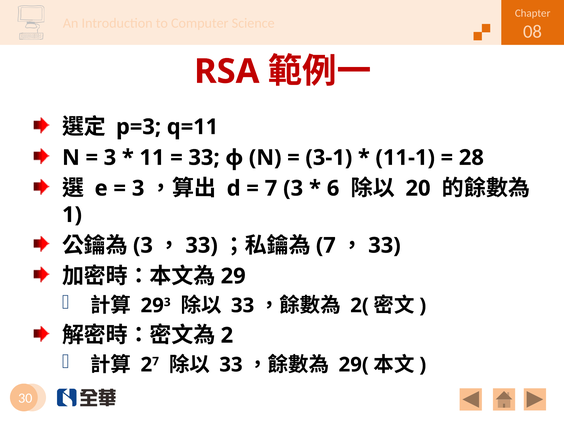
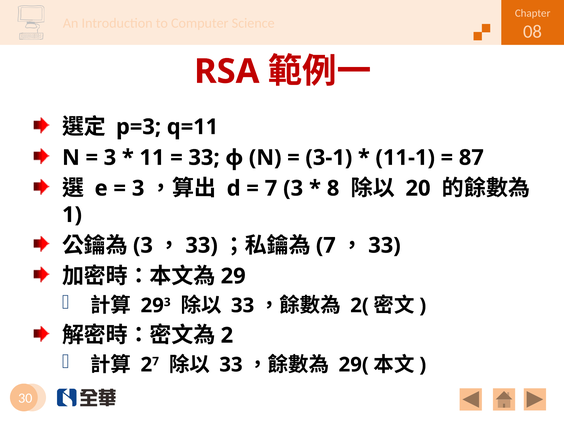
28: 28 -> 87 (471, 158)
6: 6 -> 8 (333, 188)
